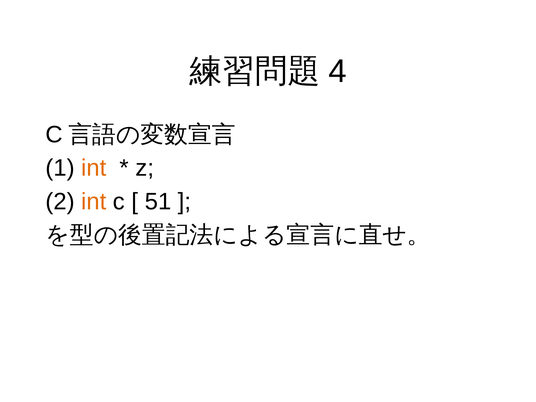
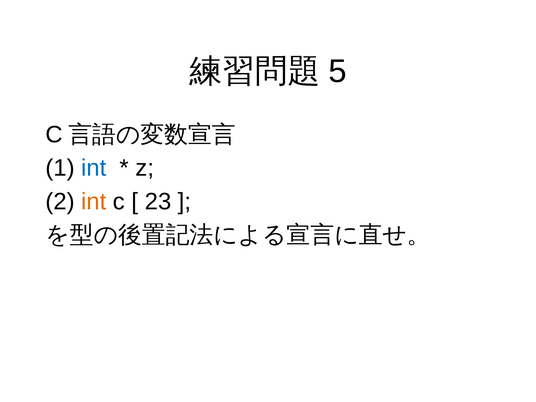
4: 4 -> 5 (337, 72)
int colour: orange -> blue (94, 168)
51: 51 -> 23 (158, 201)
